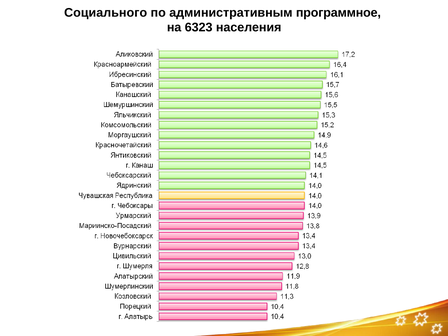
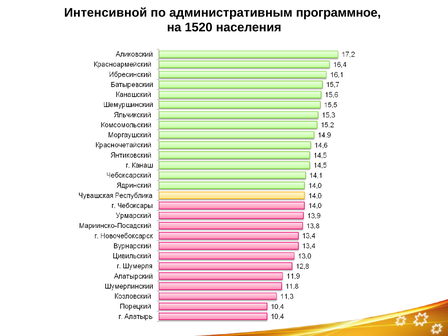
Социального: Социального -> Интенсивной (106, 13)
6323: 6323 -> 1520 (199, 28)
